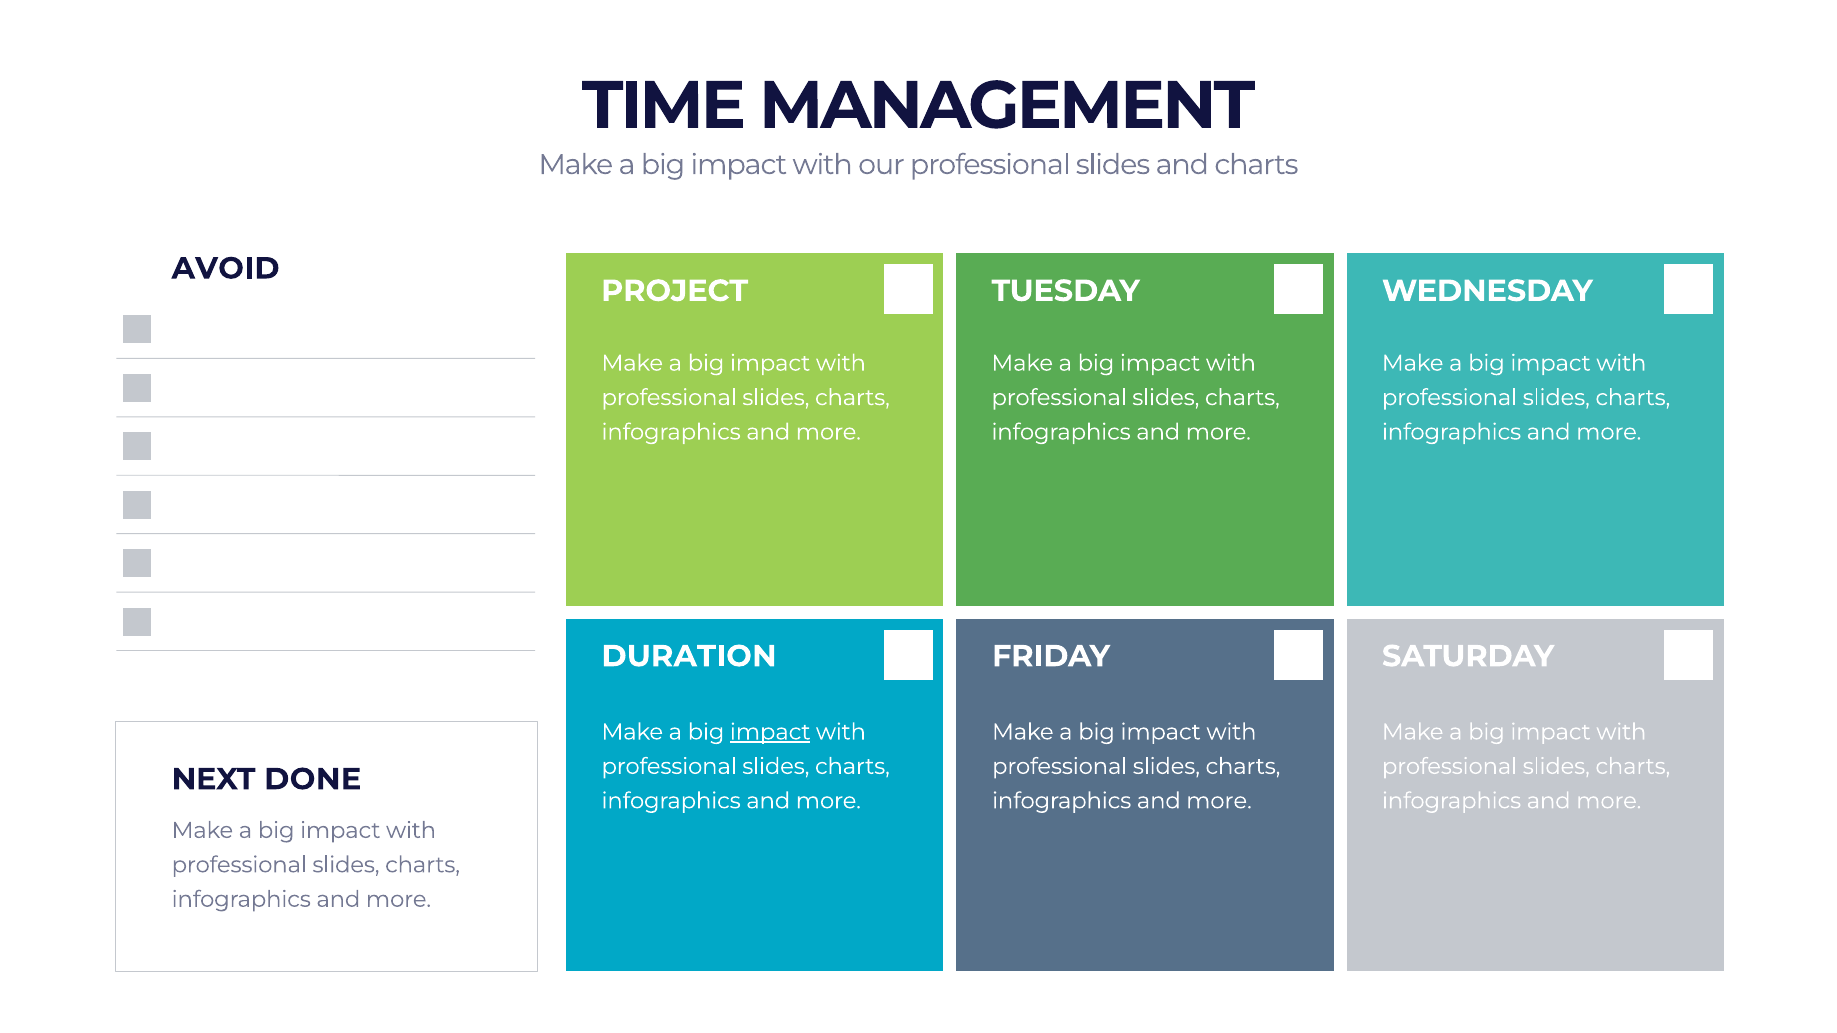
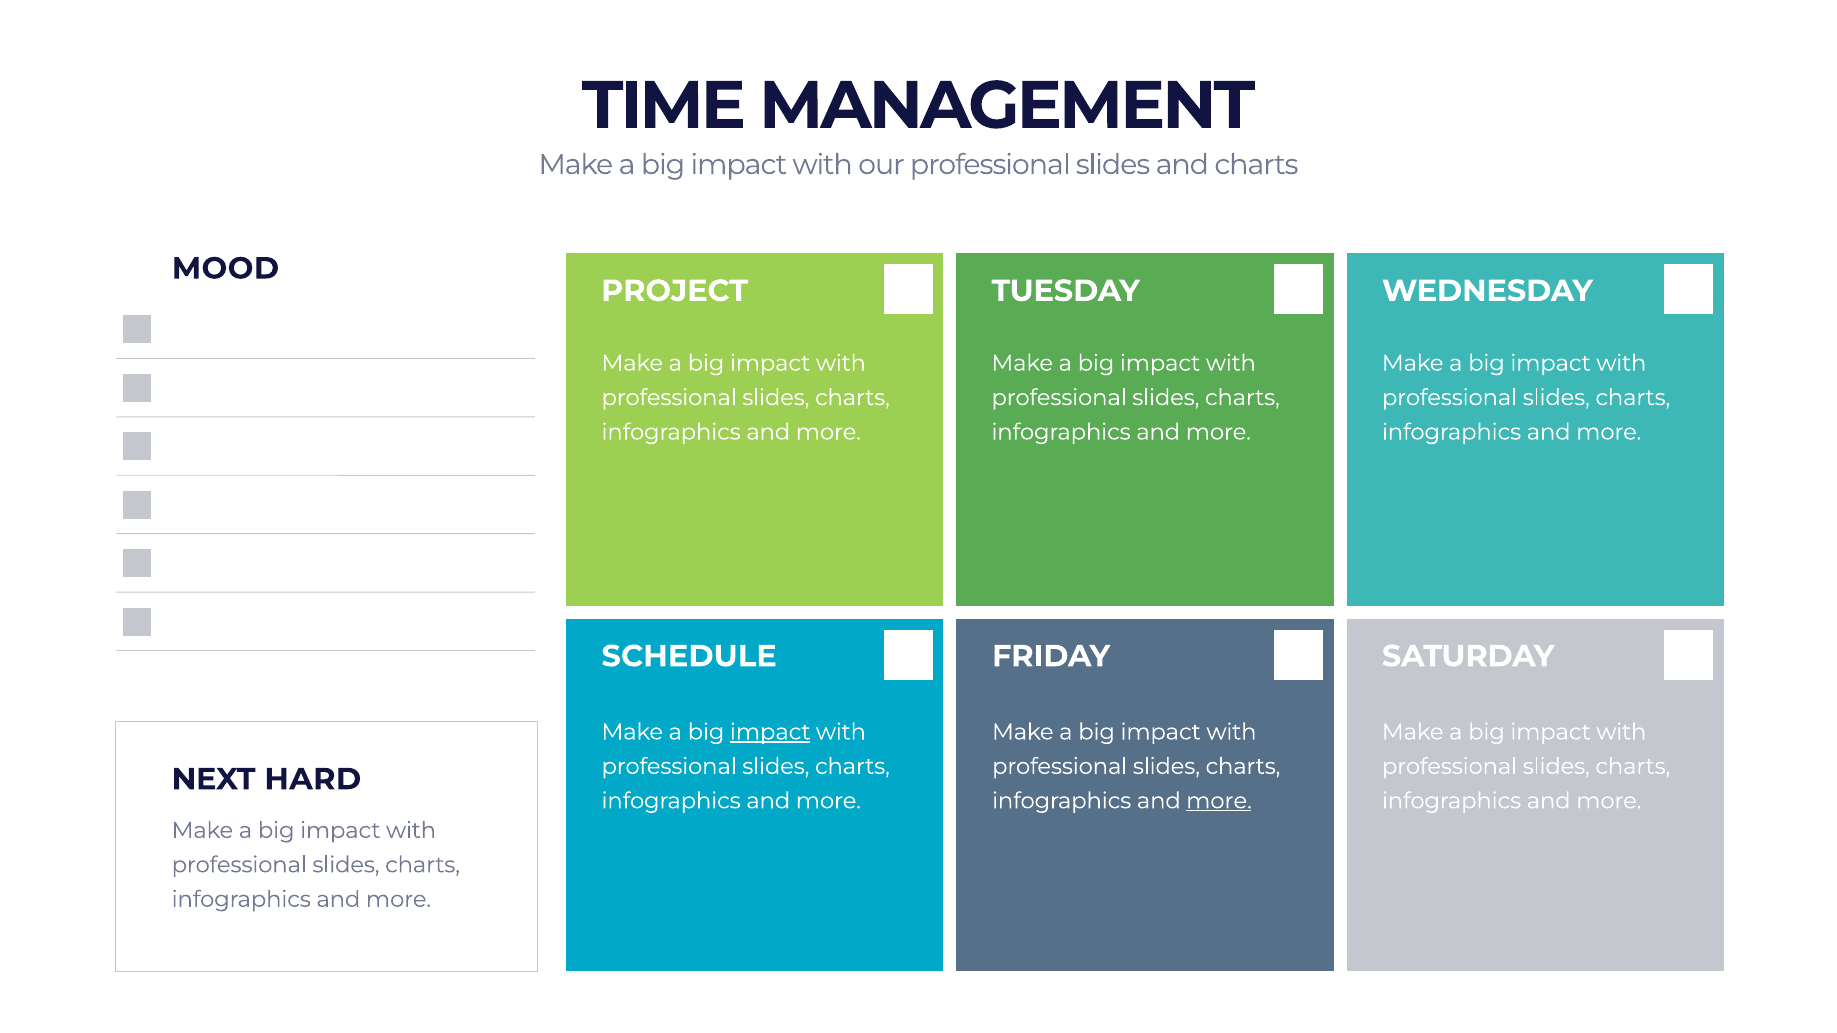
AVOID: AVOID -> MOOD (225, 269)
DURATION: DURATION -> SCHEDULE (689, 657)
DONE: DONE -> HARD (313, 780)
more underline: none -> present (1219, 801)
